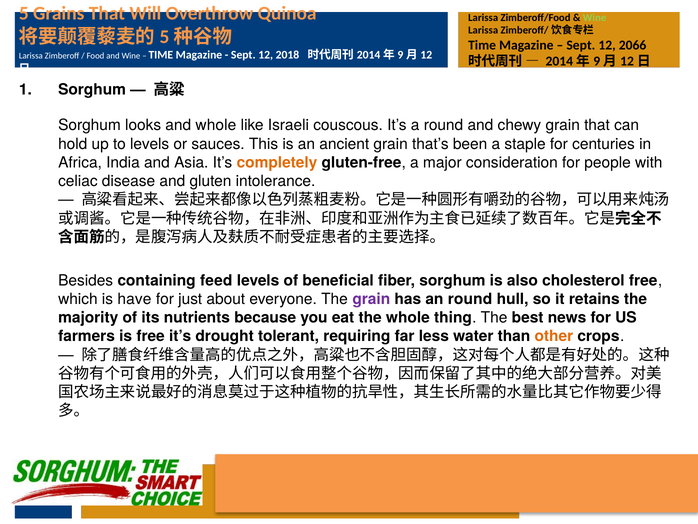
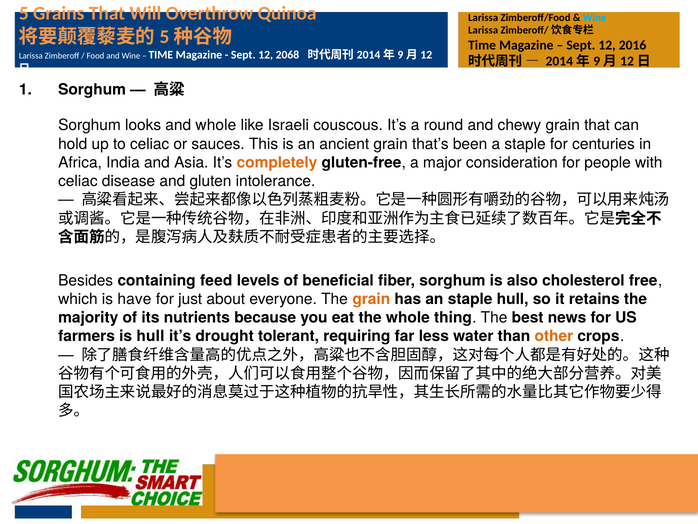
Wine colour: light green -> light blue (595, 18)
2066: 2066 -> 2016 (633, 45)
2018: 2018 -> 2068 (287, 55)
to levels: levels -> celiac (150, 144)
grain colour: purple -> orange (371, 299)
an round: round -> staple (470, 299)
is free: free -> hull (150, 336)
